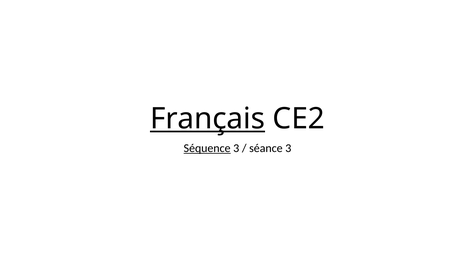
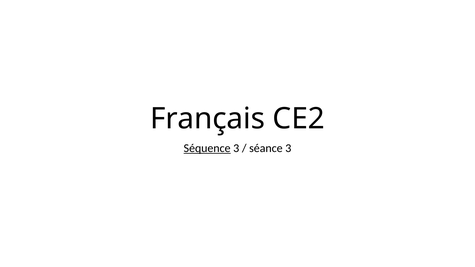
Français underline: present -> none (208, 119)
